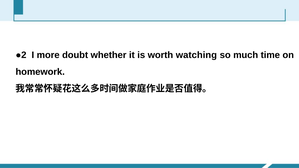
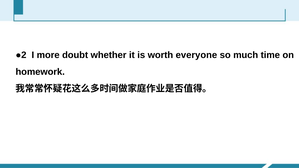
watching: watching -> everyone (196, 55)
